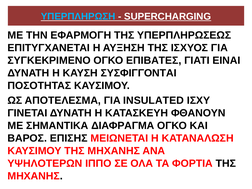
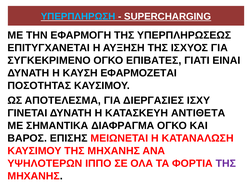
ΣΥΣΦΙΓΓΟΝΤΑΙ: ΣΥΣΦΙΓΓΟΝΤΑΙ -> ΕΦΑΡΜΟΖΕΤΑΙ (139, 73)
INSULATED: INSULATED -> ΔΙΕΡΓΑΣΙΕΣ (154, 100)
ΦΘΑΝΟΥΝ: ΦΘΑΝΟΥΝ -> ΑΝΤΙΘΕΤΑ (198, 113)
ΤΗΣ colour: black -> purple (226, 163)
